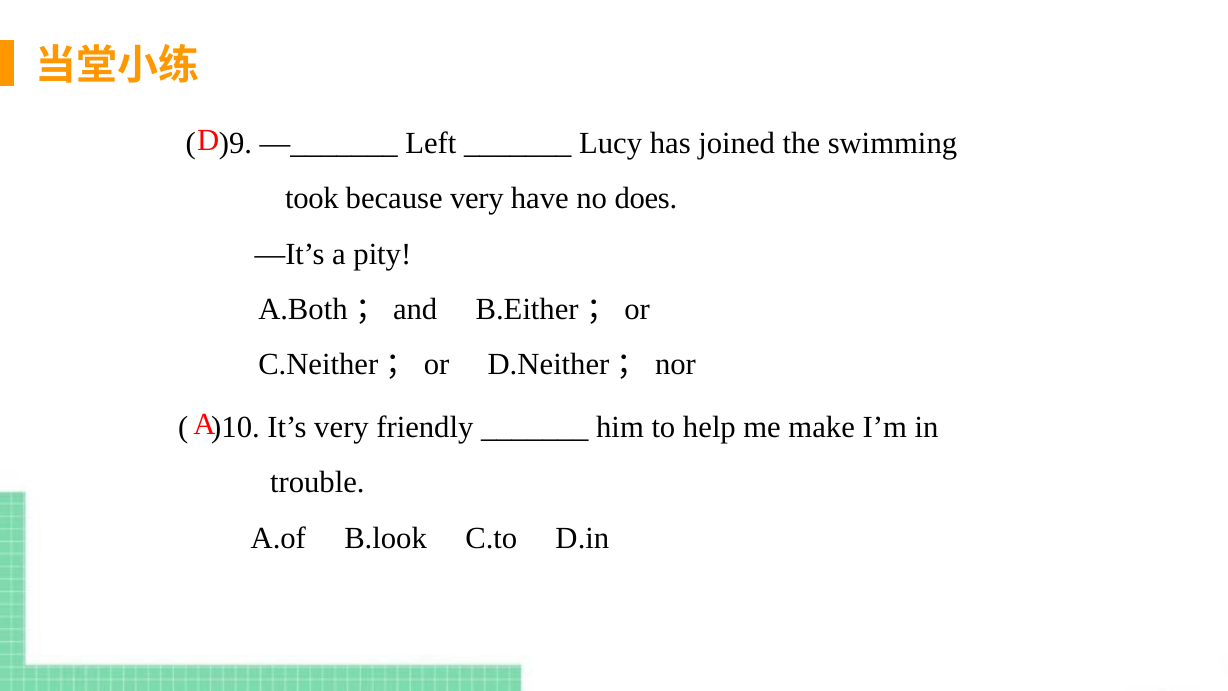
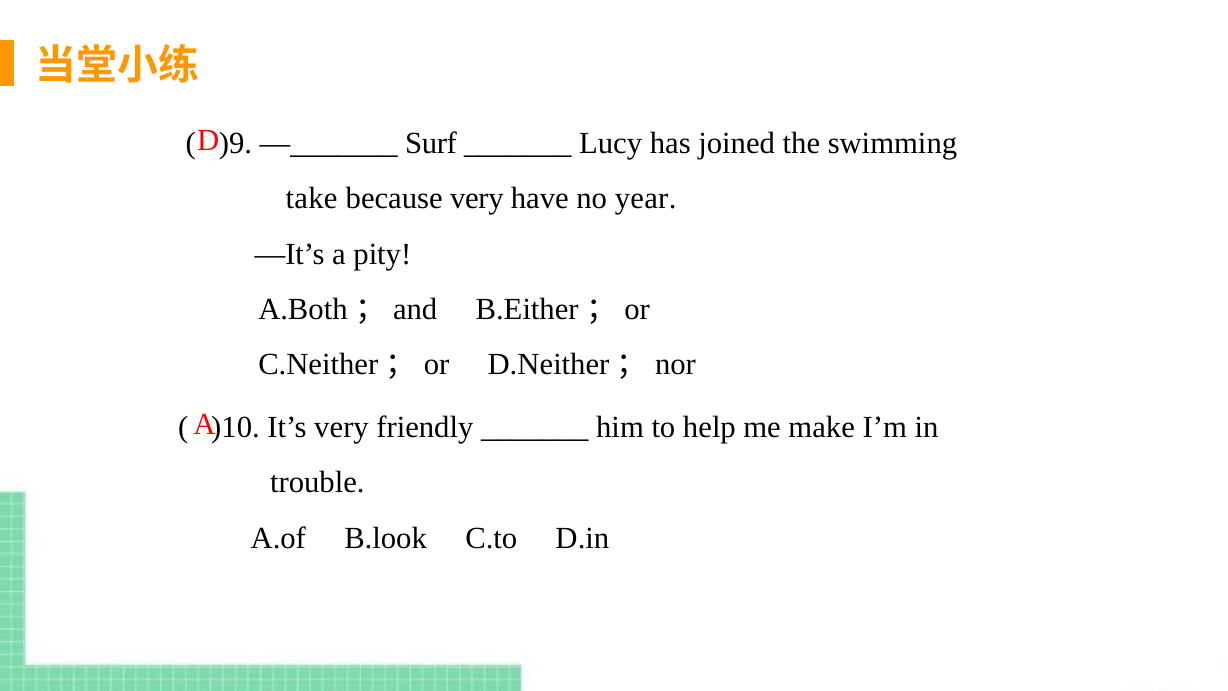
Left: Left -> Surf (431, 143)
took: took -> take (312, 199)
does: does -> year (646, 199)
